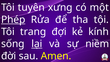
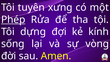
trang: trang -> dựng (33, 32)
lại underline: present -> none (37, 44)
niềm: niềm -> vòng (97, 44)
